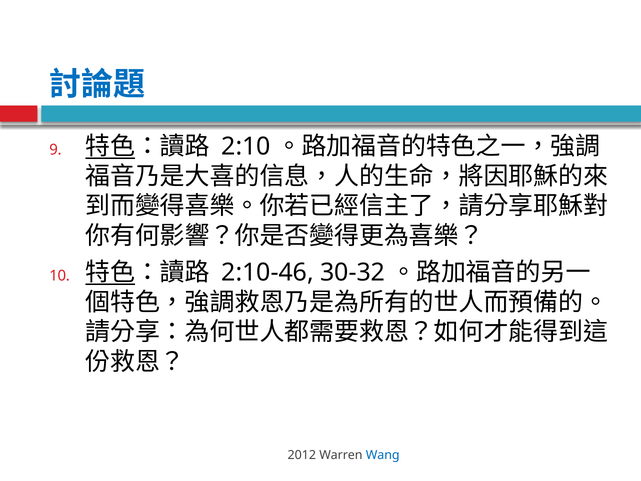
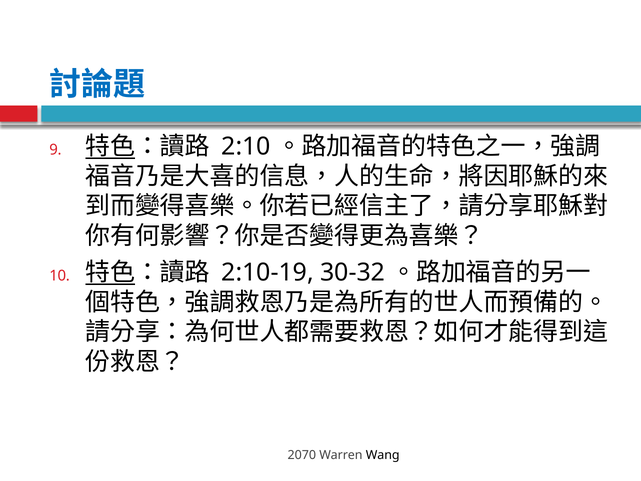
2:10-46: 2:10-46 -> 2:10-19 (268, 272)
2012: 2012 -> 2070 (302, 455)
Wang colour: blue -> black (383, 455)
